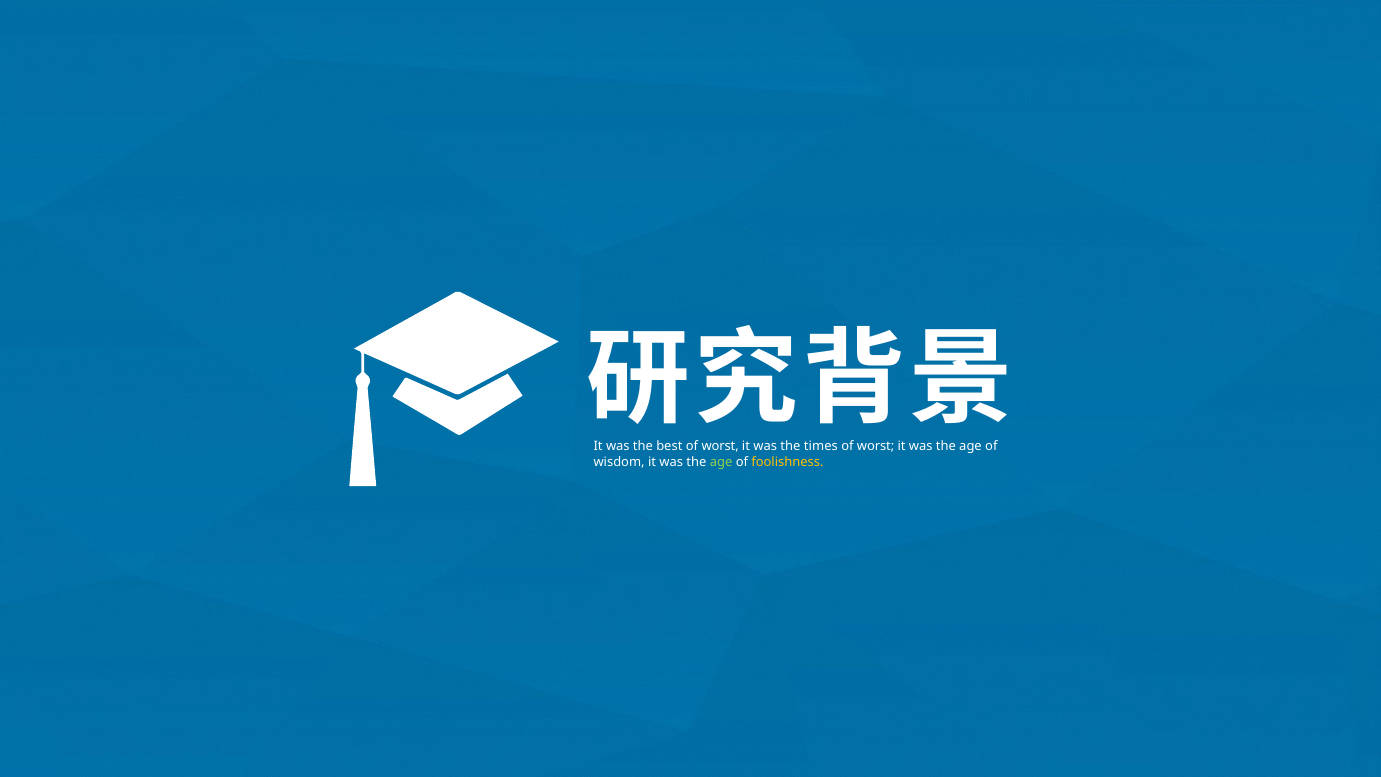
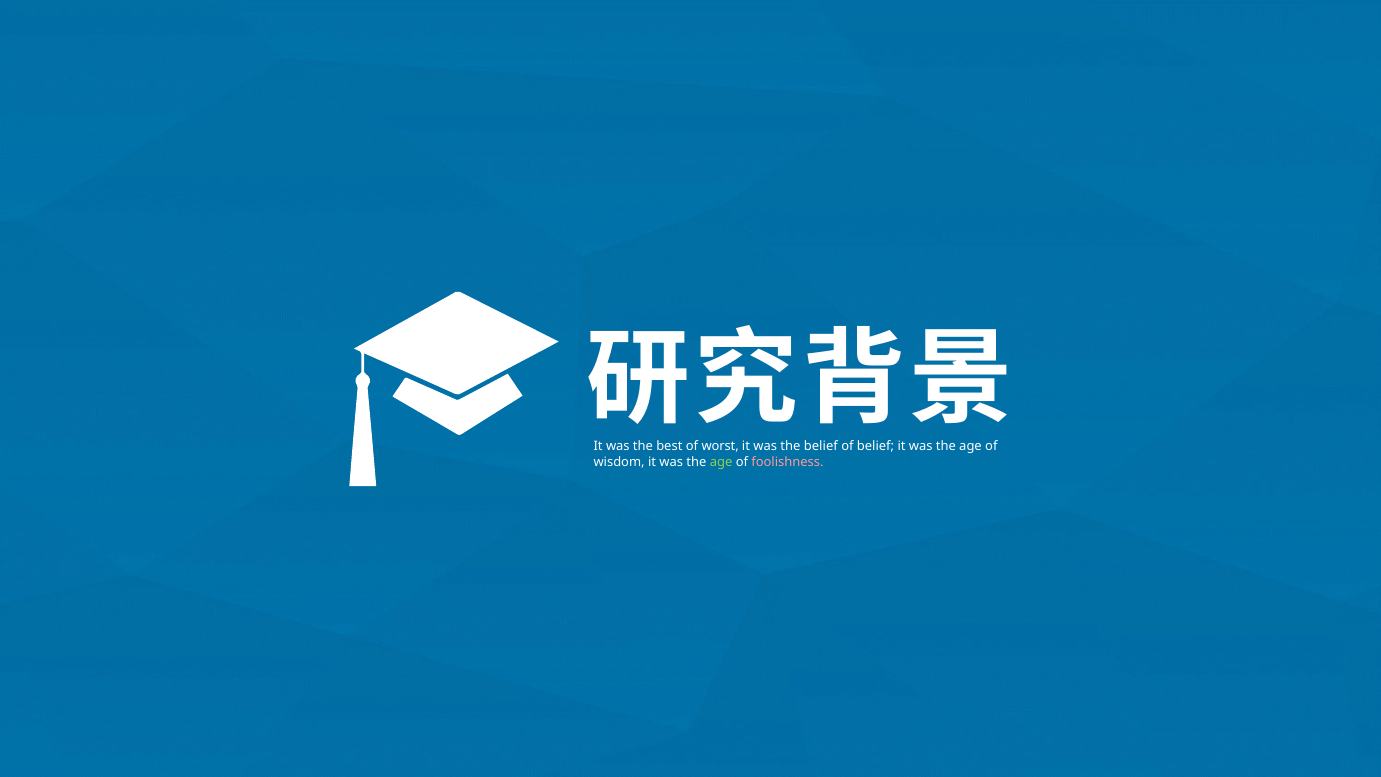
the times: times -> belief (821, 446)
worst: worst -> belief (876, 446)
foolishness colour: yellow -> pink (787, 462)
